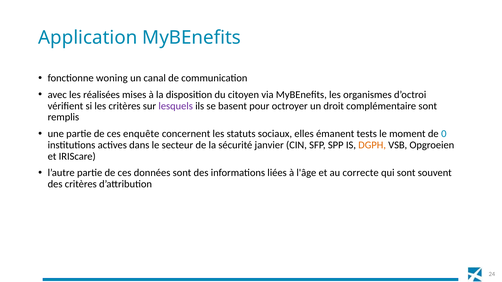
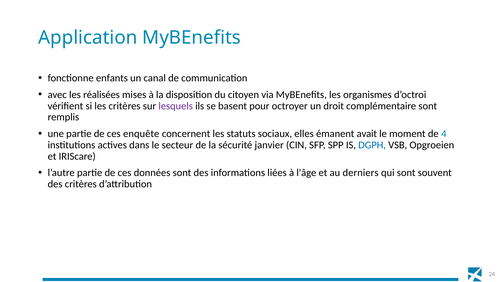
woning: woning -> enfants (112, 78)
tests: tests -> avait (367, 134)
0: 0 -> 4 (444, 134)
DGPH colour: orange -> blue (372, 145)
correcte: correcte -> derniers (361, 173)
